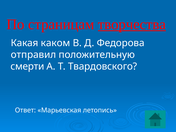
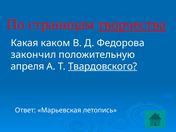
отправил: отправил -> закончил (33, 55)
смерти: смерти -> апреля (27, 66)
Твардовского underline: none -> present (103, 66)
